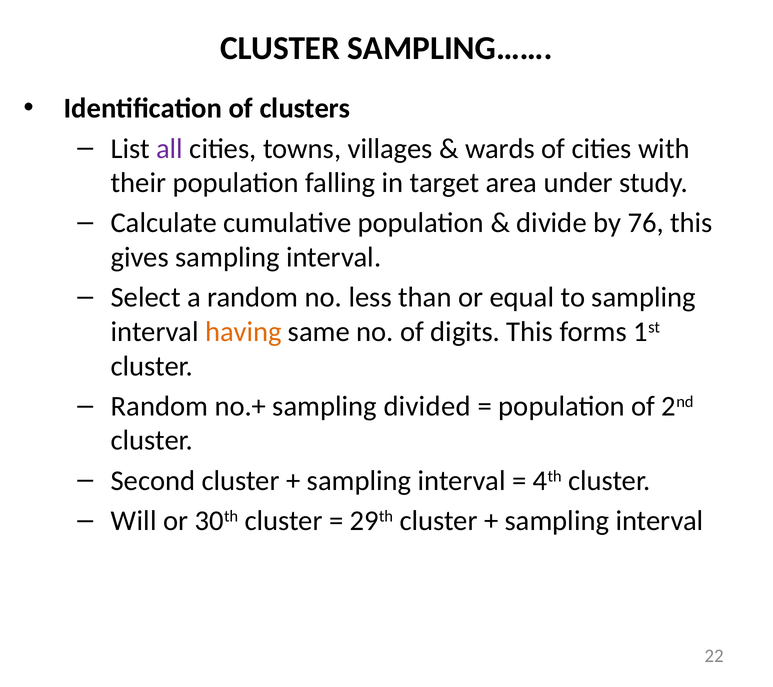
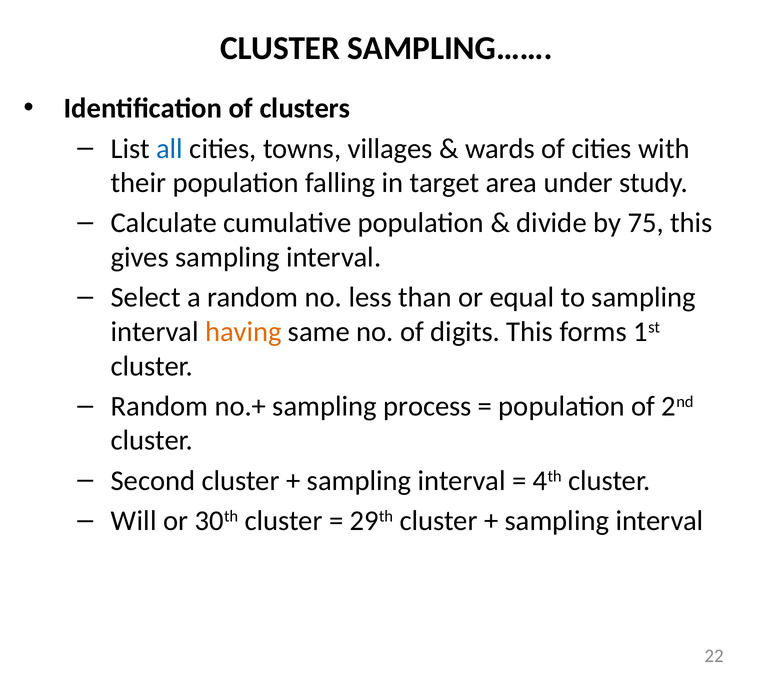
all colour: purple -> blue (170, 149)
76: 76 -> 75 (646, 223)
divided: divided -> process (427, 406)
